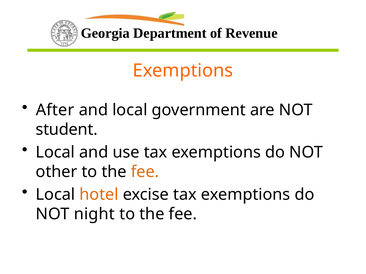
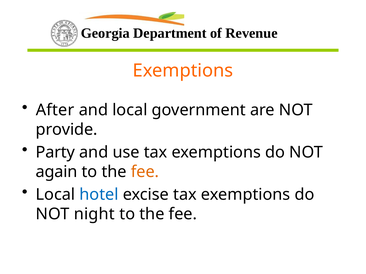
student: student -> provide (67, 130)
Local: Local -> Party (55, 153)
other: other -> again (57, 172)
hotel colour: orange -> blue (99, 195)
